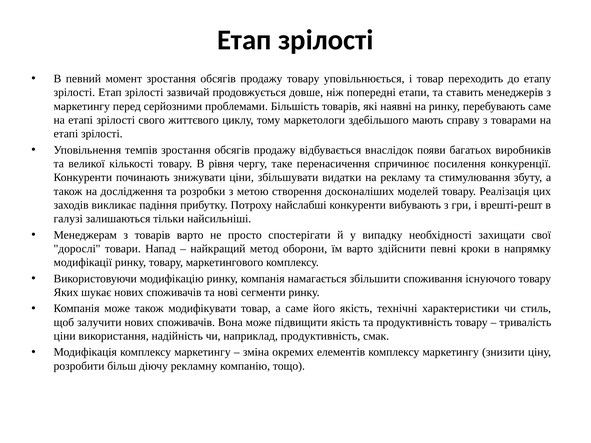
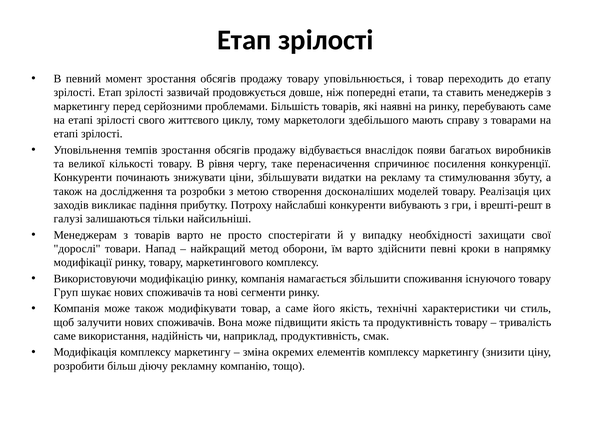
Яких: Яких -> Груп (66, 293)
ціни: ціни -> саме (65, 336)
